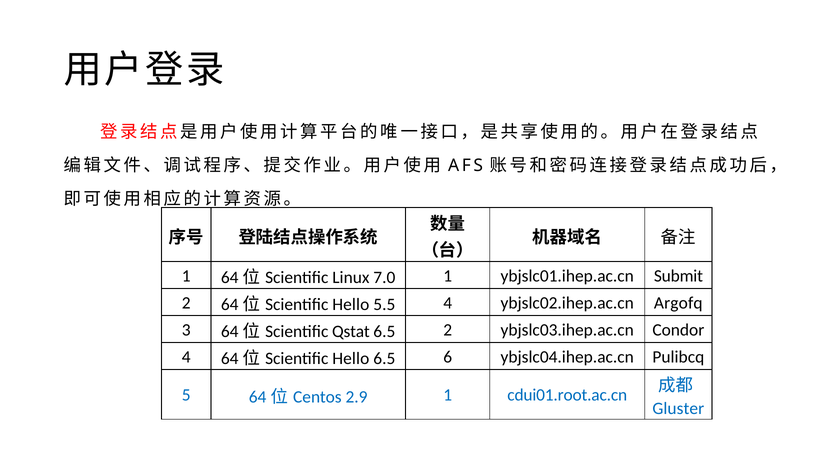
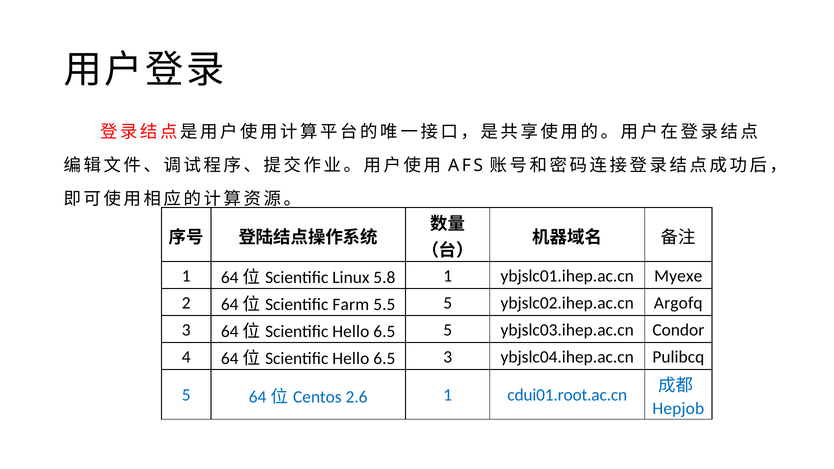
7.0: 7.0 -> 5.8 (384, 278)
Submit: Submit -> Myexe (678, 276)
Hello: Hello -> Farm (351, 305)
5.5 4: 4 -> 5 (448, 303)
Qstat: Qstat -> Hello (351, 332)
6.5 2: 2 -> 5 (448, 330)
6.5 6: 6 -> 3 (448, 357)
2.9: 2.9 -> 2.6 (357, 397)
Gluster: Gluster -> Hepjob (678, 409)
